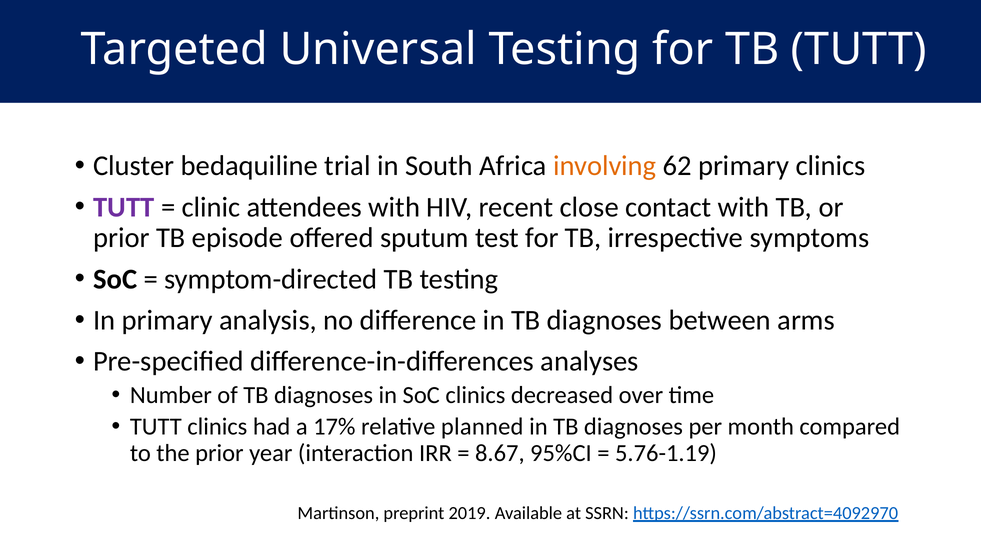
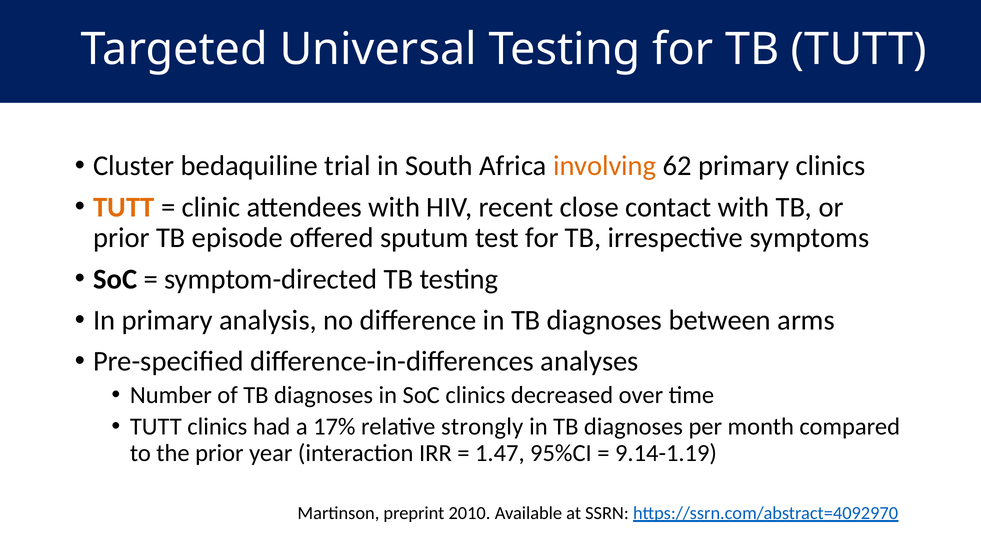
TUTT colour: purple -> orange (124, 207)
planned: planned -> strongly (482, 427)
8.67: 8.67 -> 1.47 (500, 453)
5.76-1.19: 5.76-1.19 -> 9.14-1.19 (666, 453)
2019: 2019 -> 2010 (469, 513)
